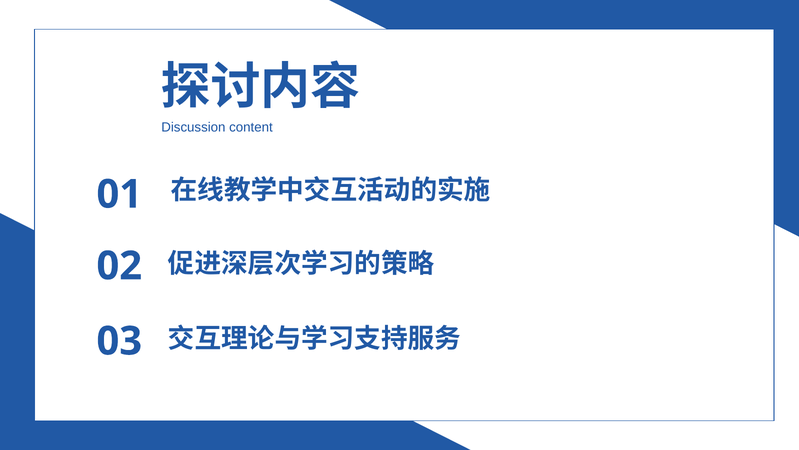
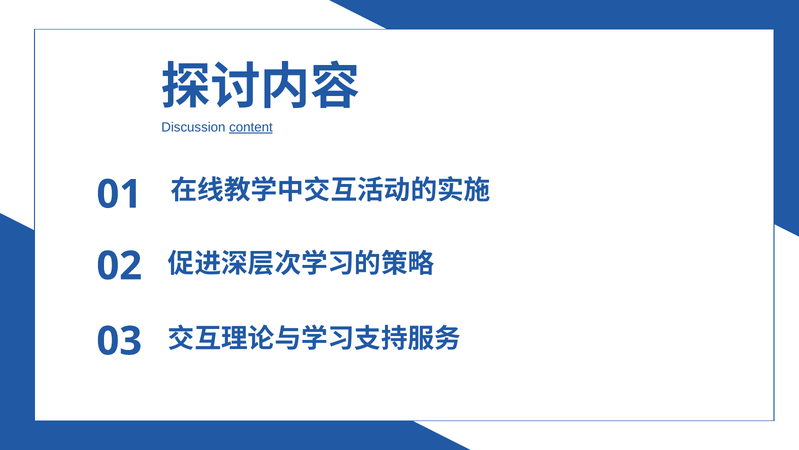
content underline: none -> present (251, 127)
